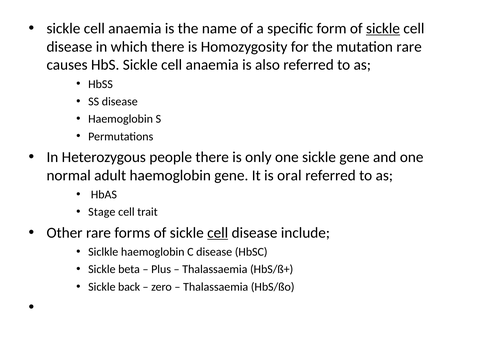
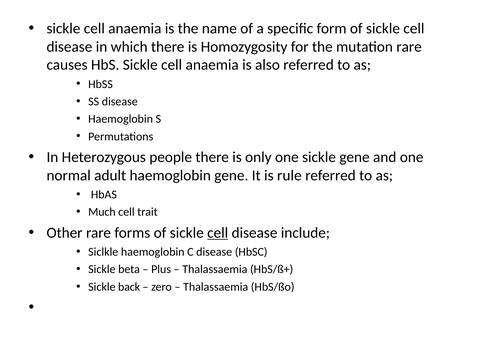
sickle underline: present -> none (383, 28)
oral: oral -> rule (289, 176)
Stage: Stage -> Much (102, 212)
